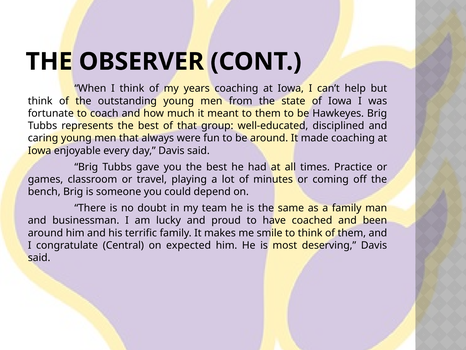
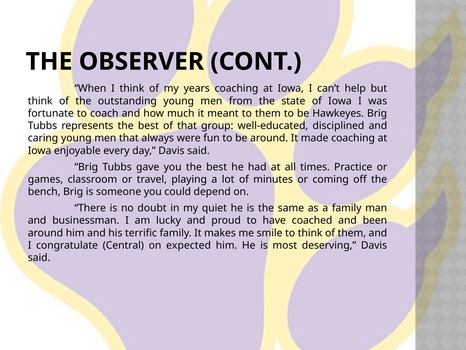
team: team -> quiet (214, 208)
